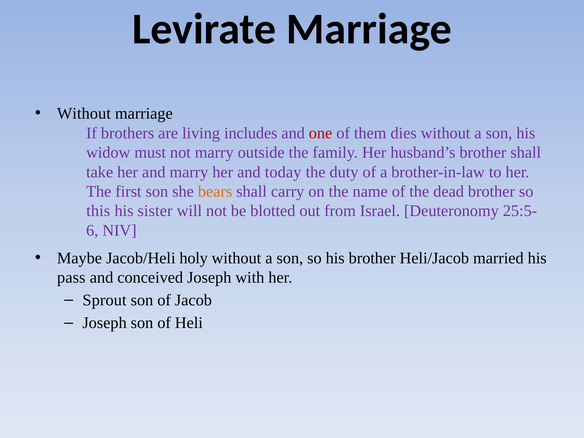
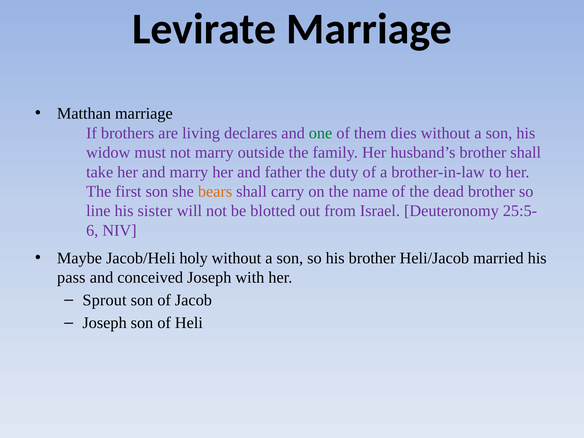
Without: Without -> Matthan (84, 114)
includes: includes -> declares (251, 133)
one colour: red -> green (321, 133)
today: today -> father (283, 172)
this: this -> line (98, 211)
